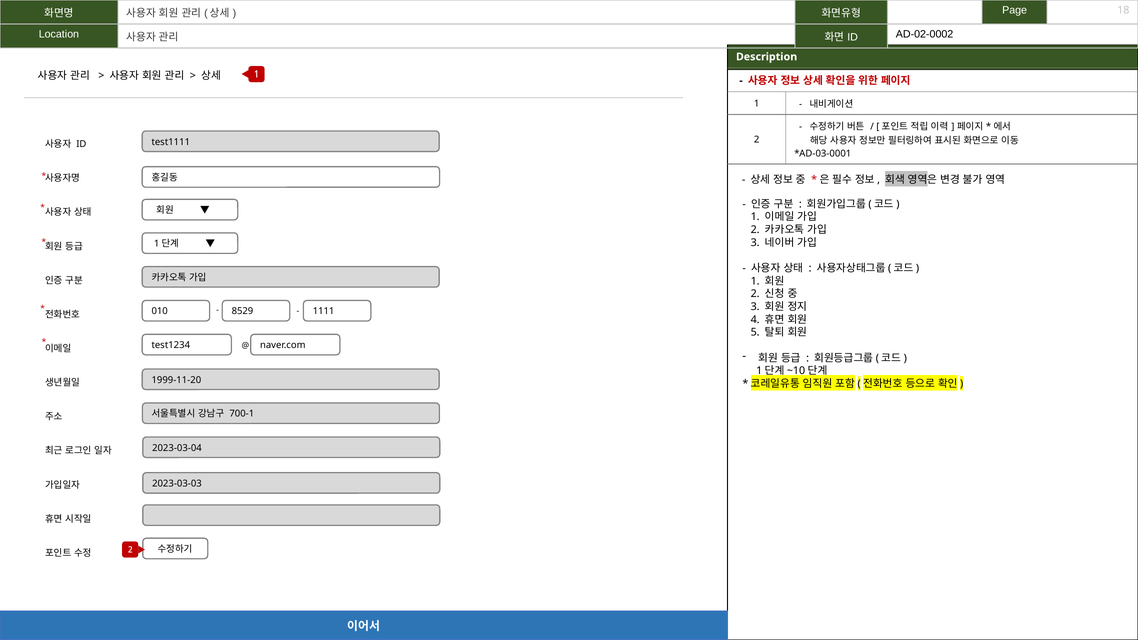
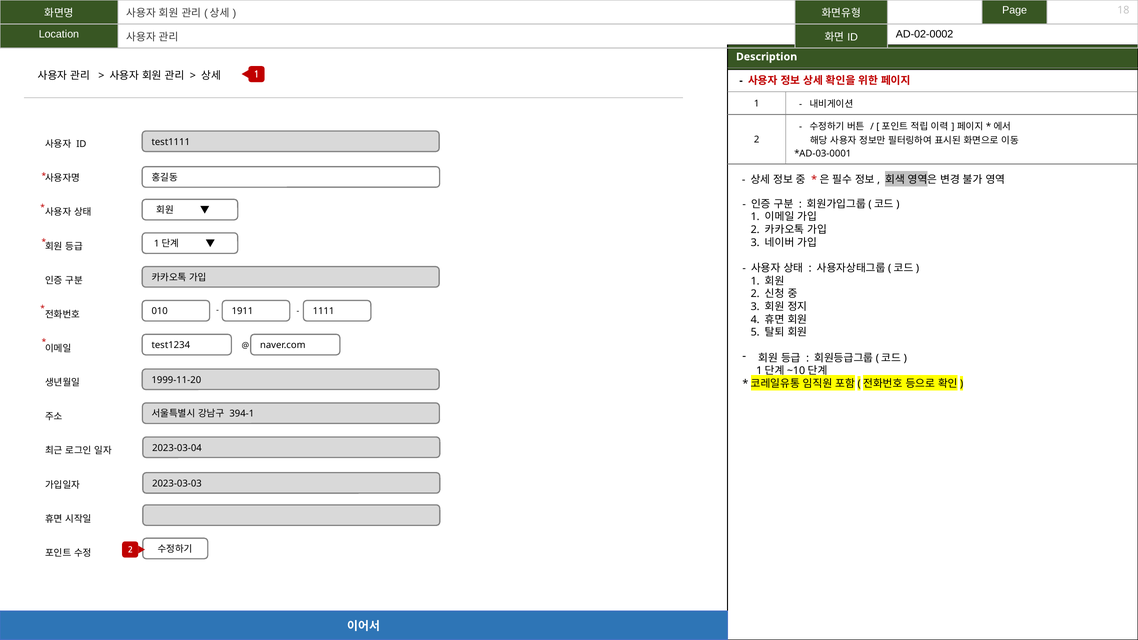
8529: 8529 -> 1911 (242, 311)
700-1: 700-1 -> 394-1 (242, 414)
